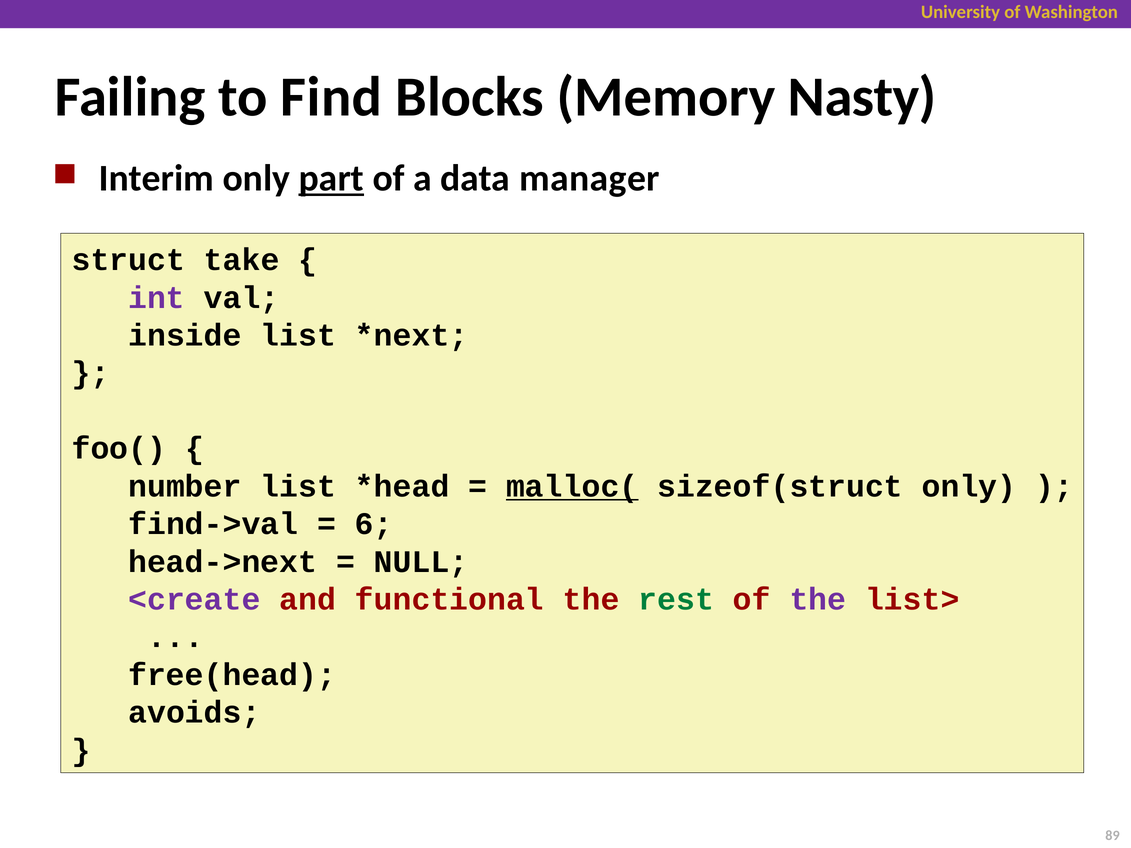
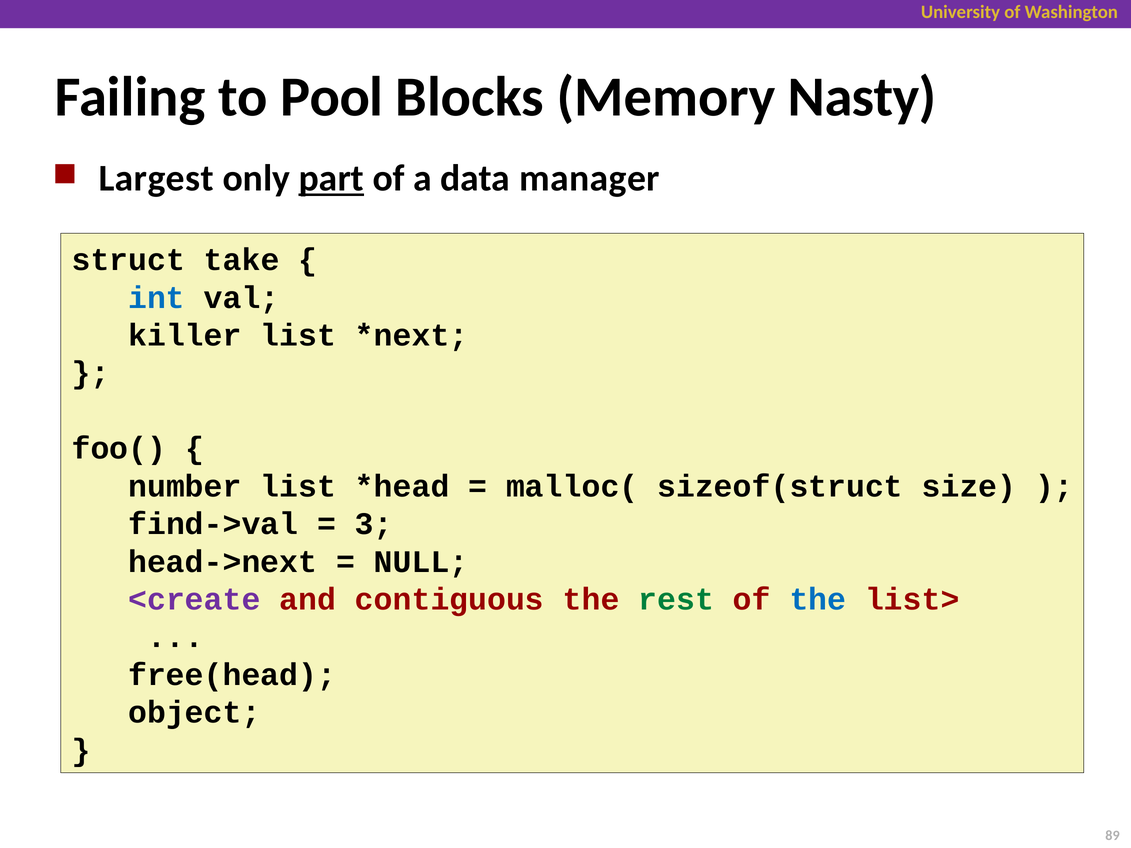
Find: Find -> Pool (332, 97)
Interim: Interim -> Largest (156, 179)
int colour: purple -> blue (157, 298)
inside: inside -> killer (185, 336)
malloc( underline: present -> none (572, 486)
sizeof(struct only: only -> size (969, 486)
6: 6 -> 3 (374, 524)
functional: functional -> contiguous (449, 600)
the colour: purple -> blue (818, 600)
avoids: avoids -> object (194, 713)
